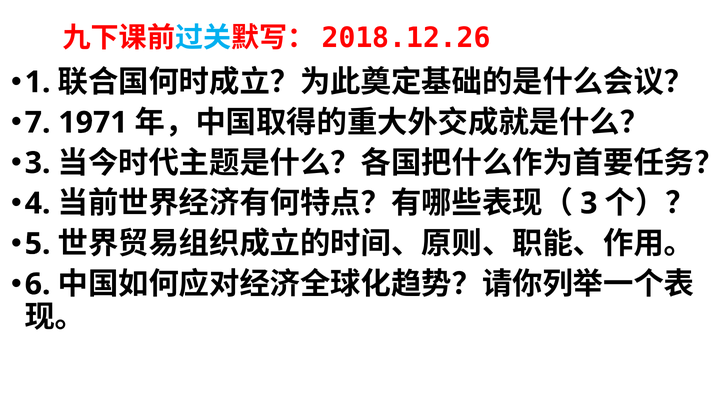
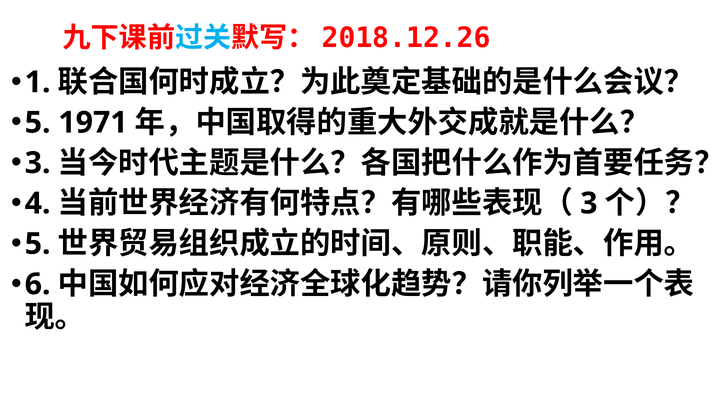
7: 7 -> 5 (38, 122)
